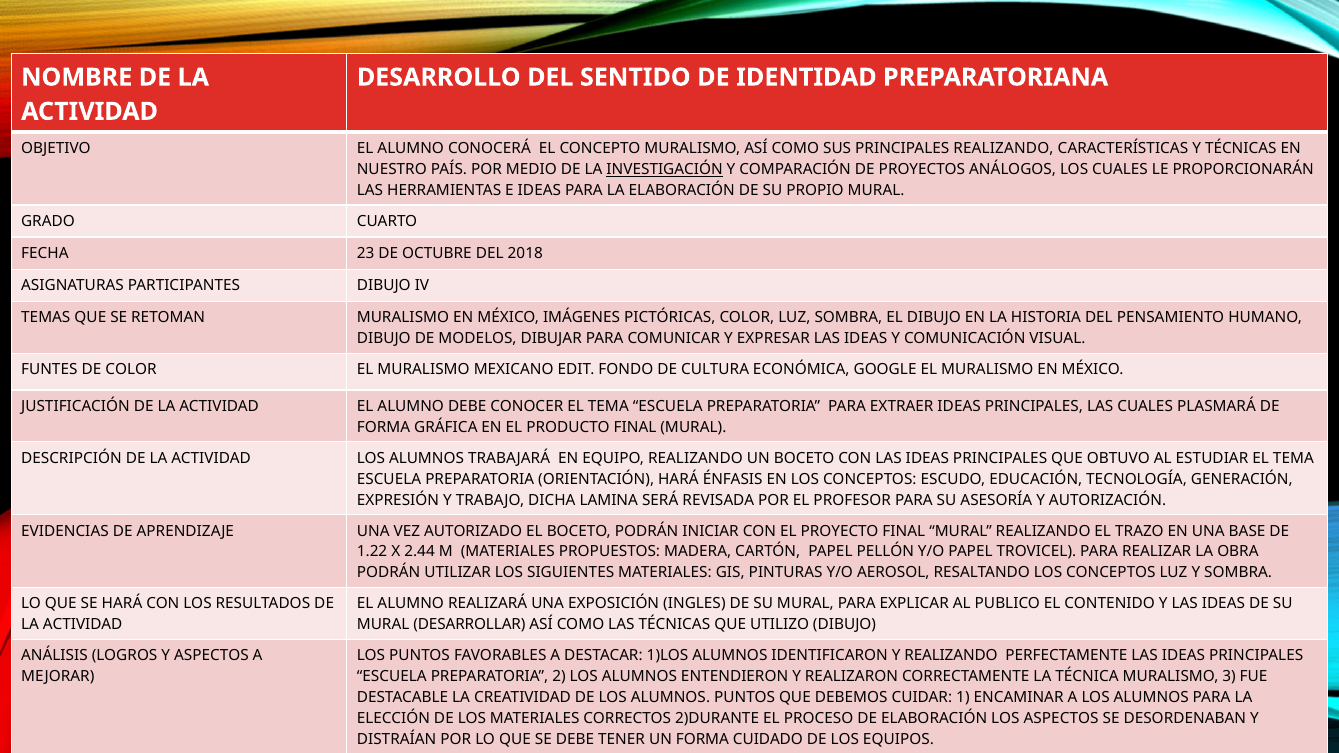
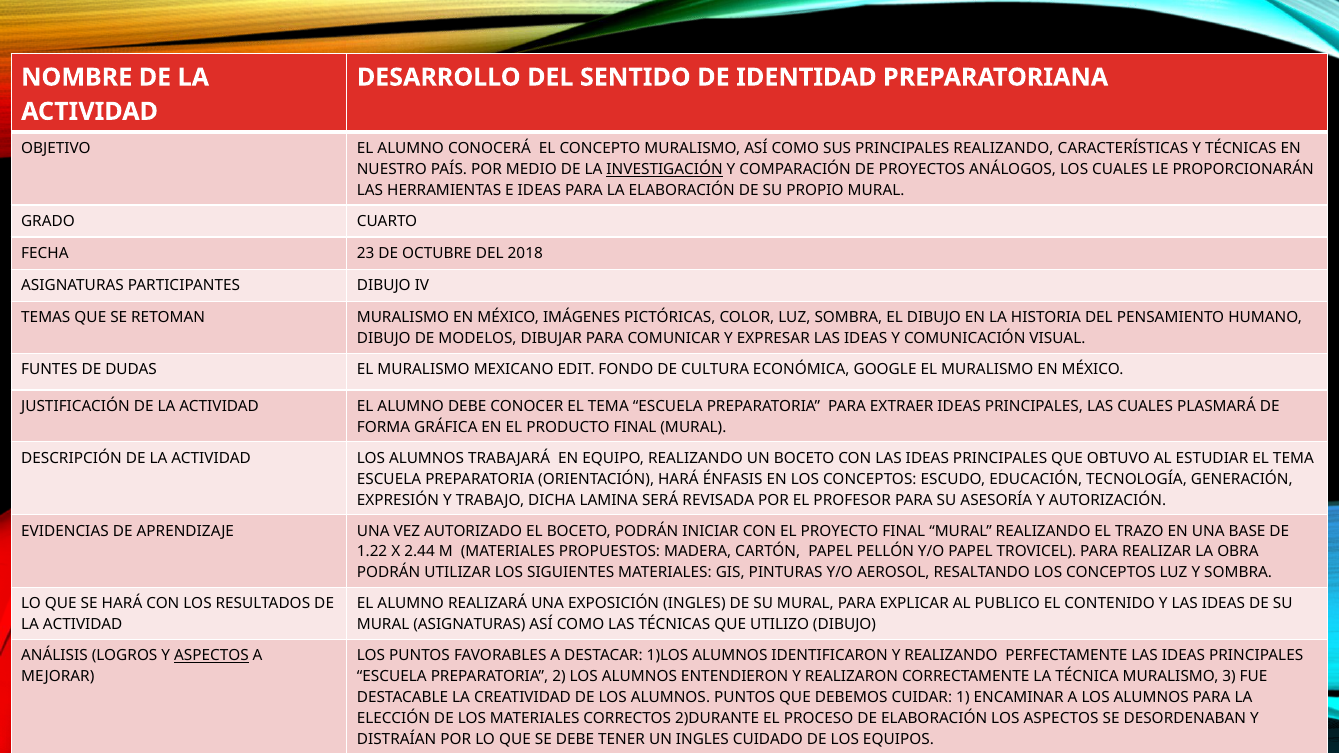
DE COLOR: COLOR -> DUDAS (131, 370)
MURAL DESARROLLAR: DESARROLLAR -> ASIGNATURAS (469, 625)
ASPECTOS underline: none -> present (211, 656)
UN FORMA: FORMA -> INGLES (702, 740)
